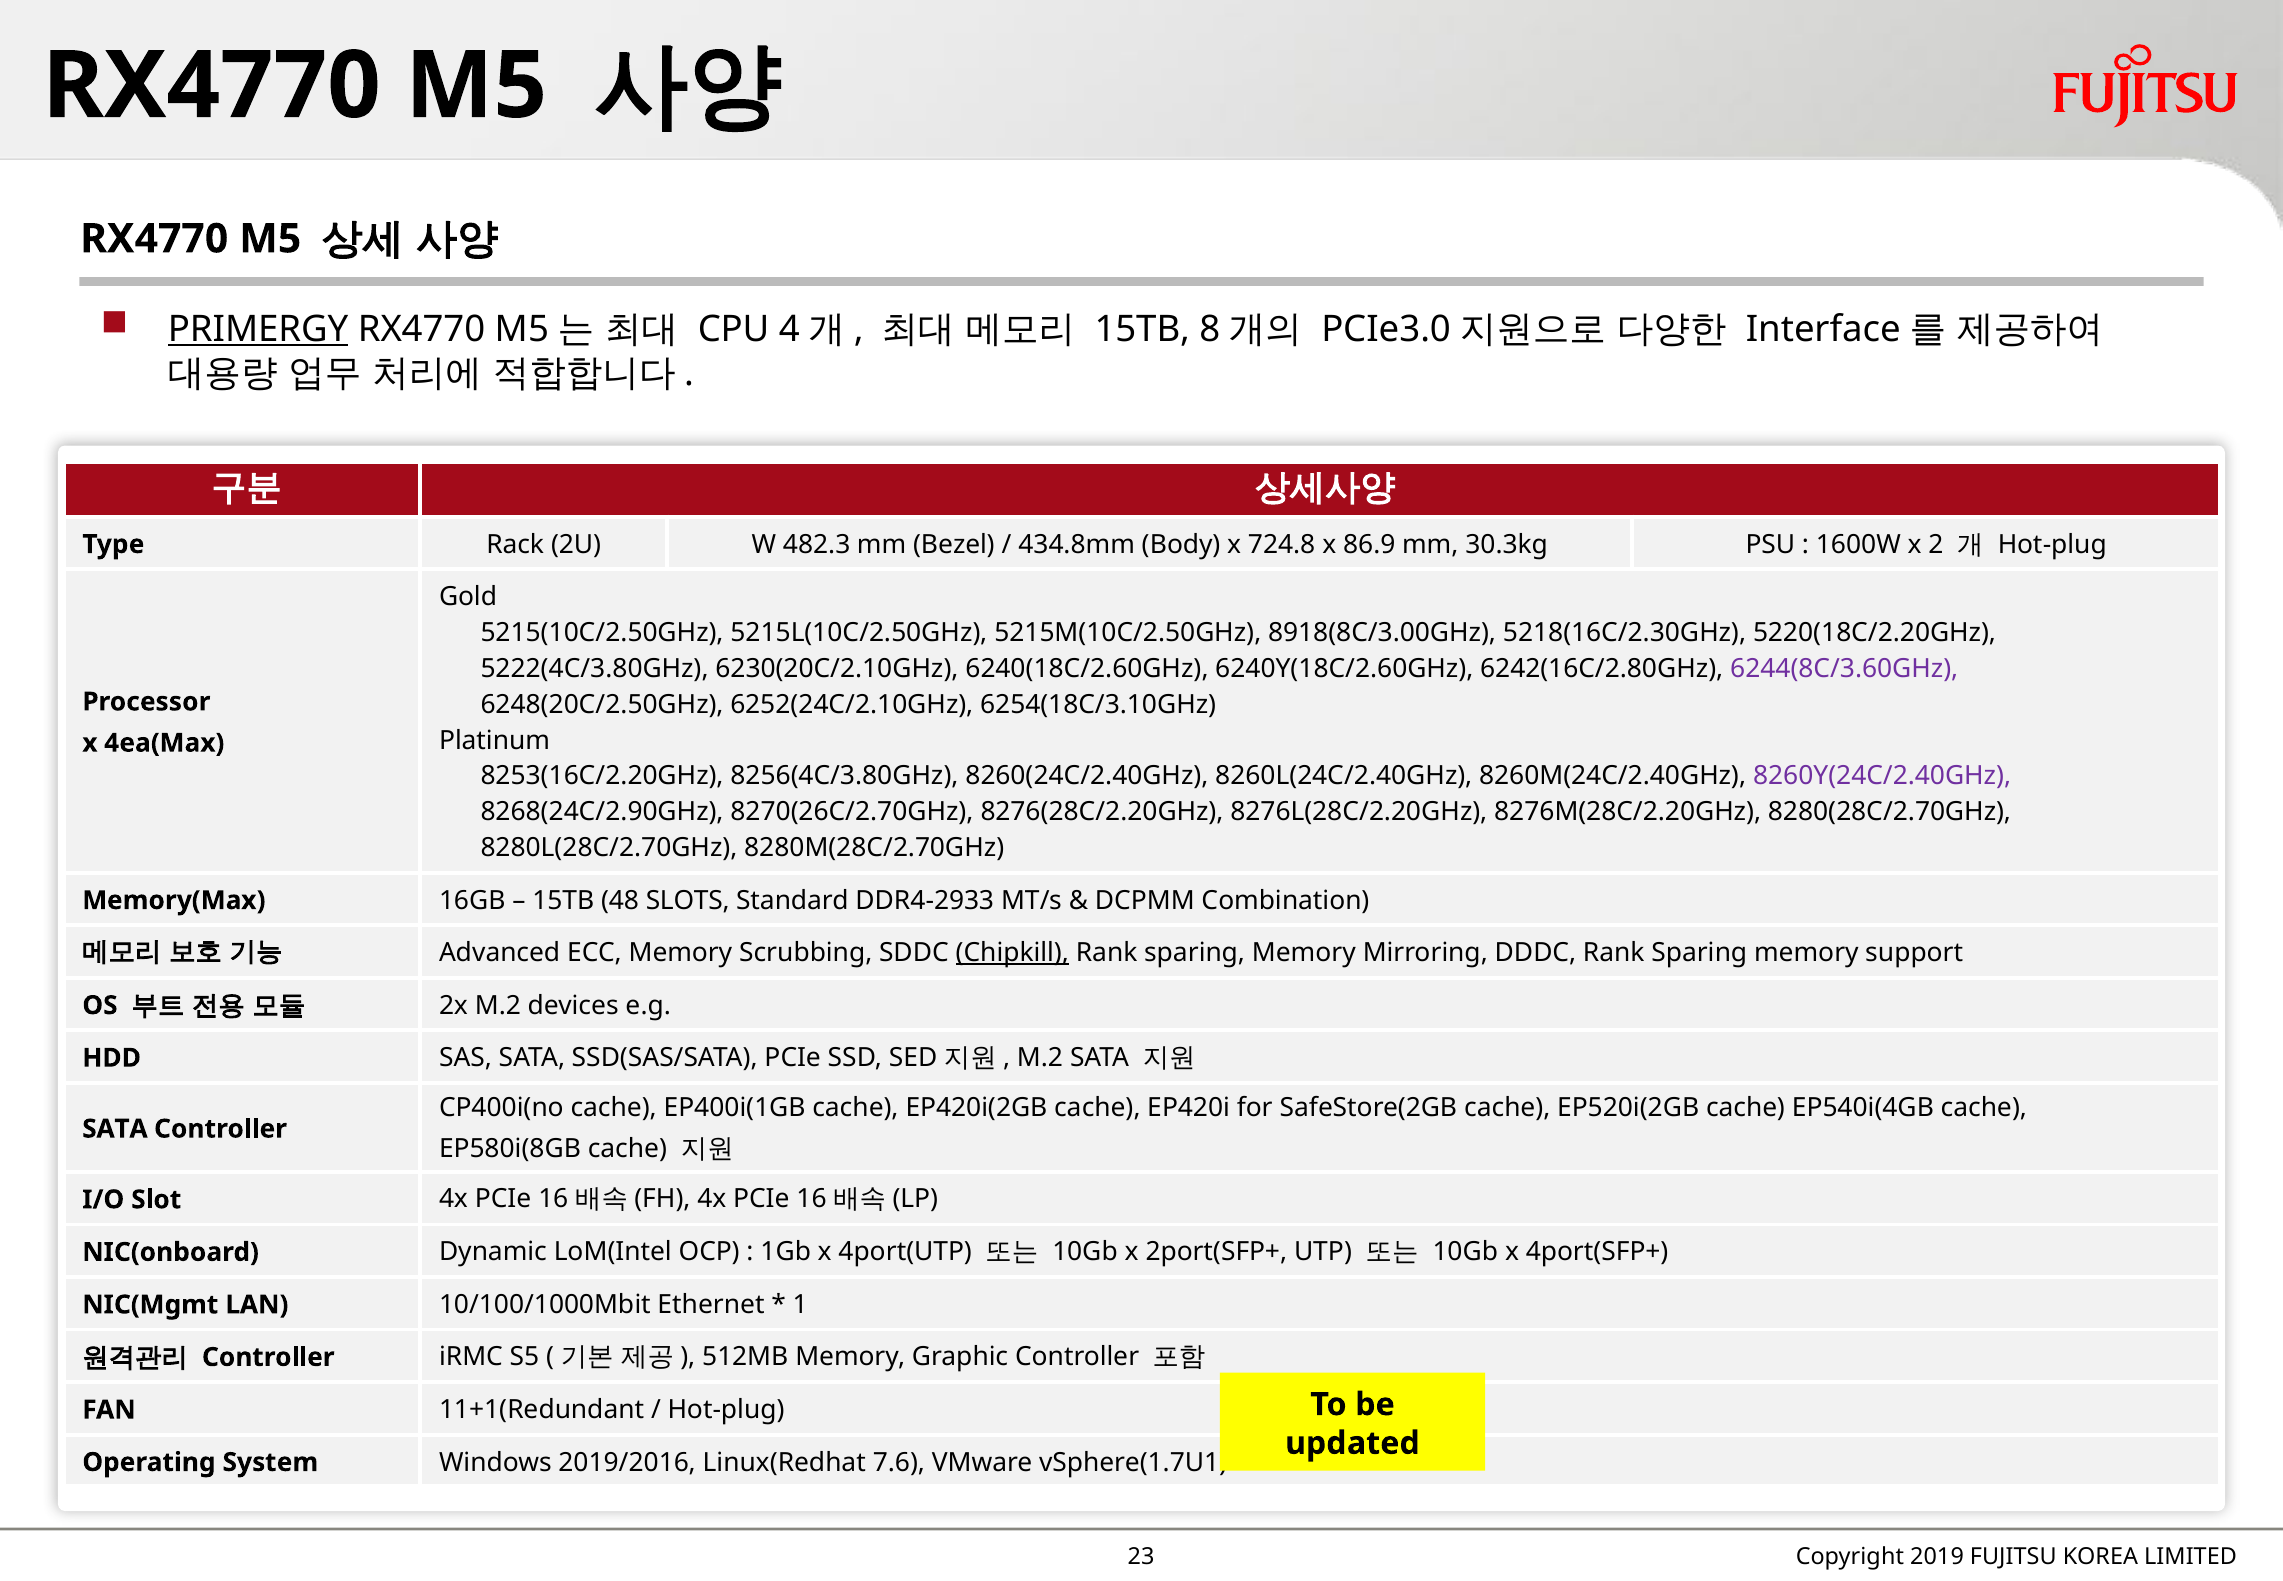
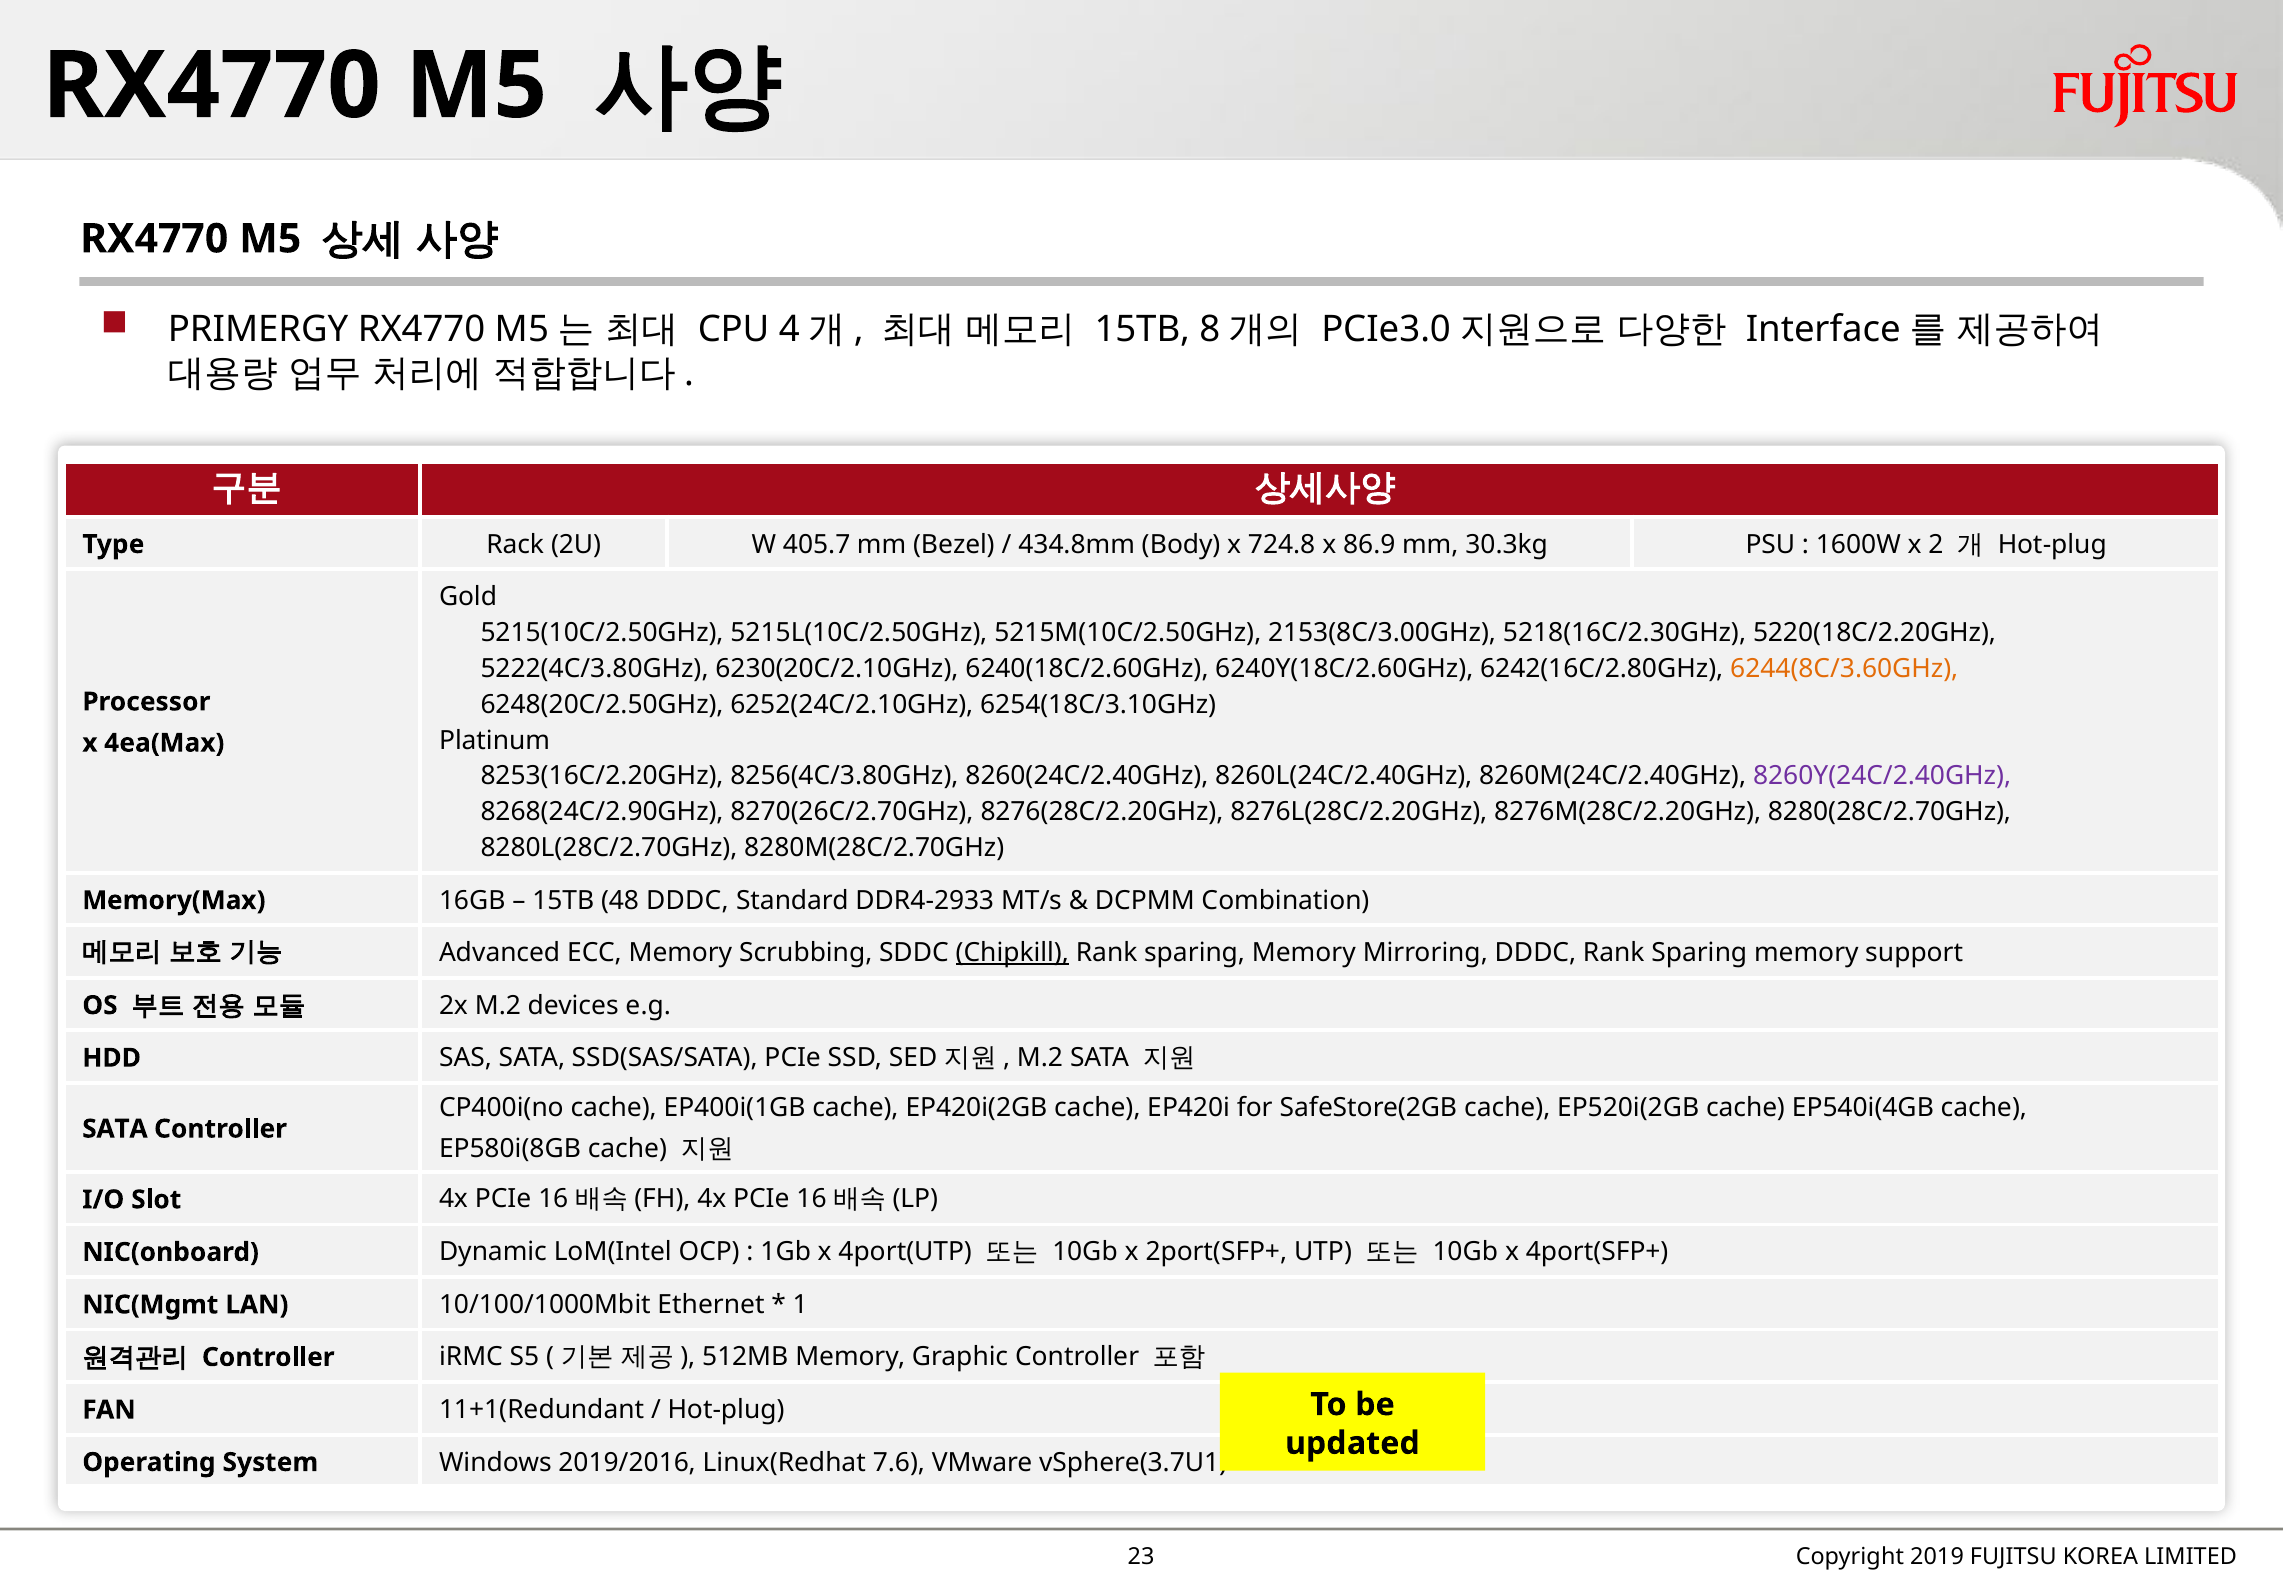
PRIMERGY underline: present -> none (258, 329)
482.3: 482.3 -> 405.7 (817, 544)
8918(8C/3.00GHz: 8918(8C/3.00GHz -> 2153(8C/3.00GHz (1382, 633)
6244(8C/3.60GHz colour: purple -> orange (1844, 668)
48 SLOTS: SLOTS -> DDDC (687, 900)
vSphere(1.7U1: vSphere(1.7U1 -> vSphere(3.7U1 (1133, 1462)
